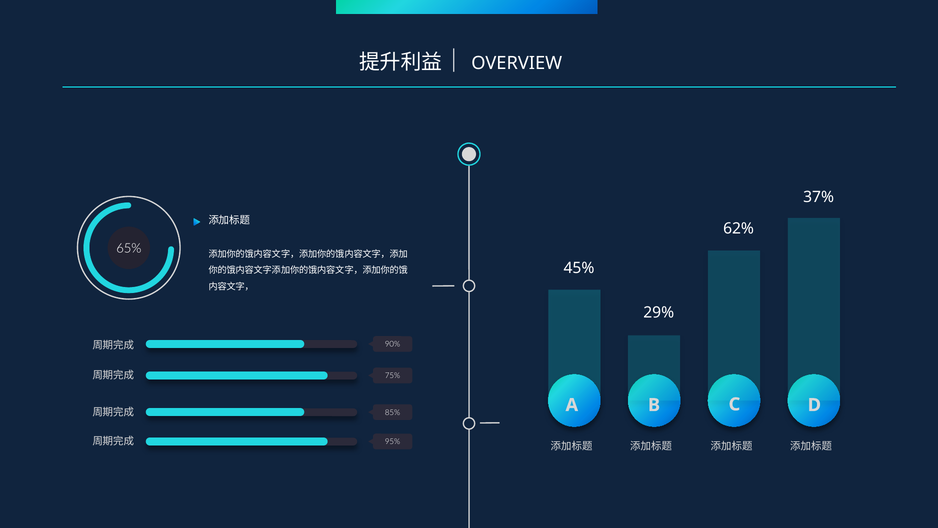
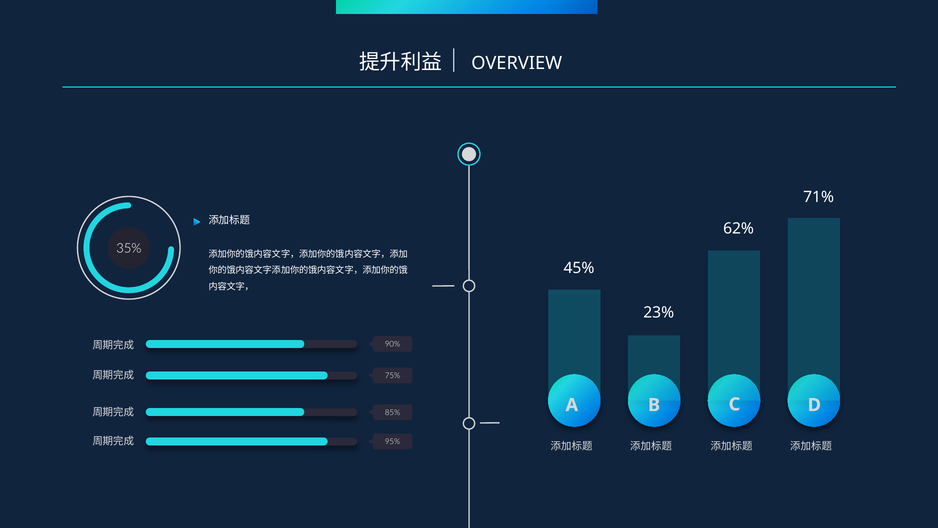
37%: 37% -> 71% (819, 197)
65%: 65% -> 35% (129, 248)
29%: 29% -> 23% (659, 312)
